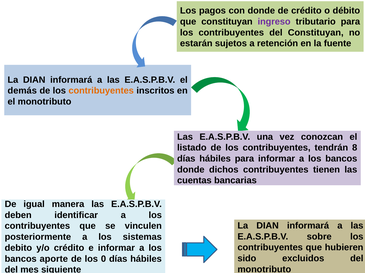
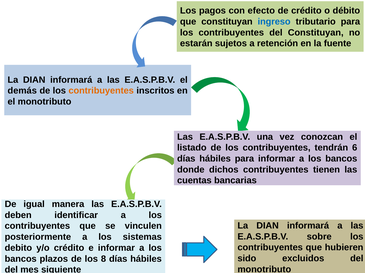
con donde: donde -> efecto (261, 11)
ingreso colour: purple -> blue (274, 22)
8: 8 -> 6 (355, 148)
aporte: aporte -> plazos (54, 259)
0: 0 -> 8 (104, 259)
